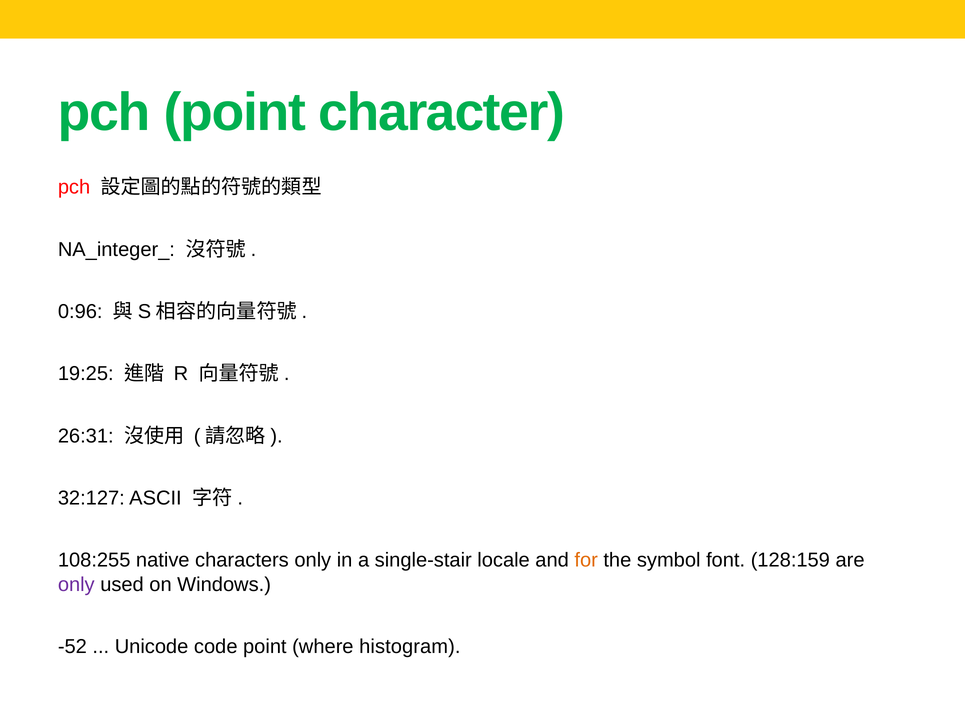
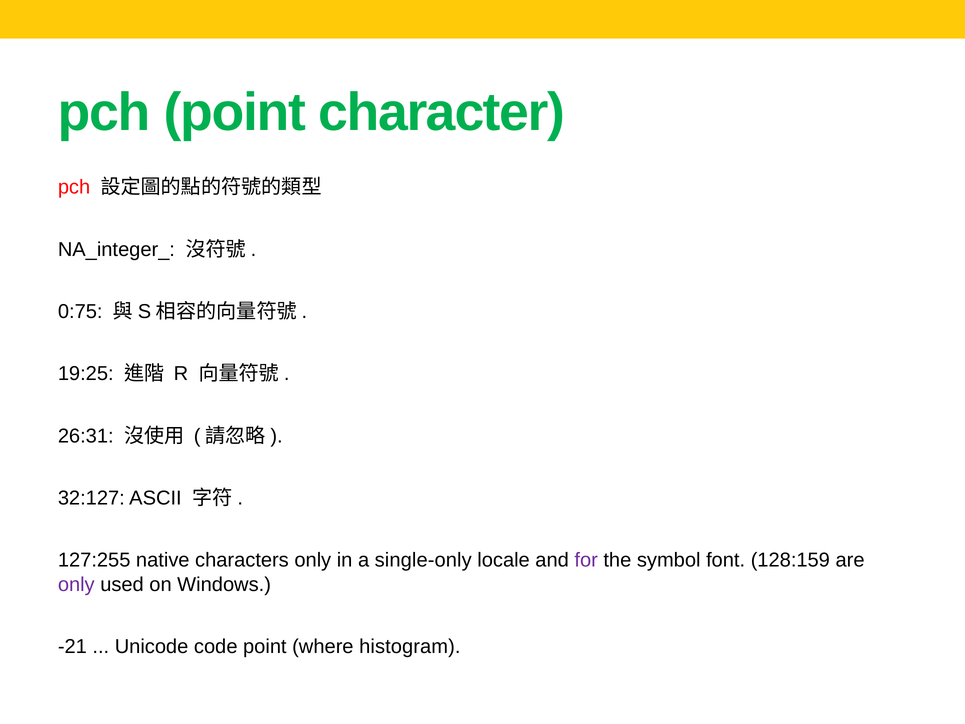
0:96: 0:96 -> 0:75 (80, 311)
108:255: 108:255 -> 127:255 (94, 560)
single-stair: single-stair -> single-only (423, 560)
for colour: orange -> purple (586, 560)
-52: -52 -> -21 (72, 646)
